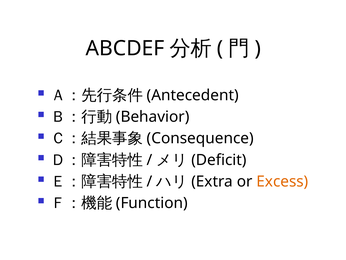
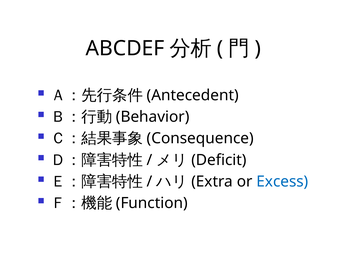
Excess colour: orange -> blue (282, 181)
